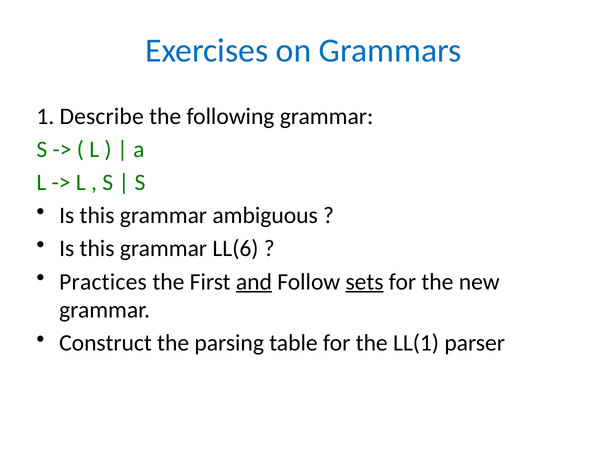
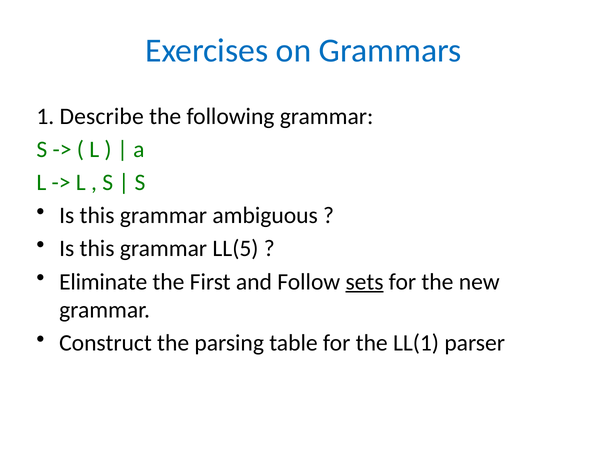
LL(6: LL(6 -> LL(5 (235, 249)
Practices: Practices -> Eliminate (103, 282)
and underline: present -> none (254, 282)
